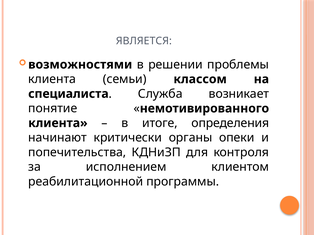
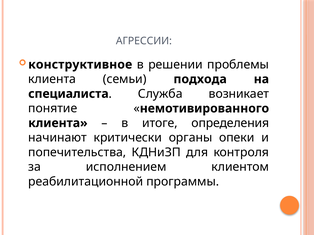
ЯВЛЯЕТСЯ: ЯВЛЯЕТСЯ -> АГРЕССИИ (144, 41)
возможностями: возможностями -> конструктивное (80, 65)
классом: классом -> подхода (200, 79)
